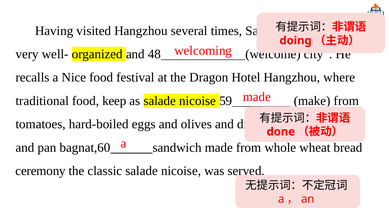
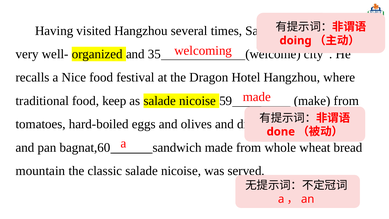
48: 48 -> 35 (154, 54)
ceremony: ceremony -> mountain (40, 171)
